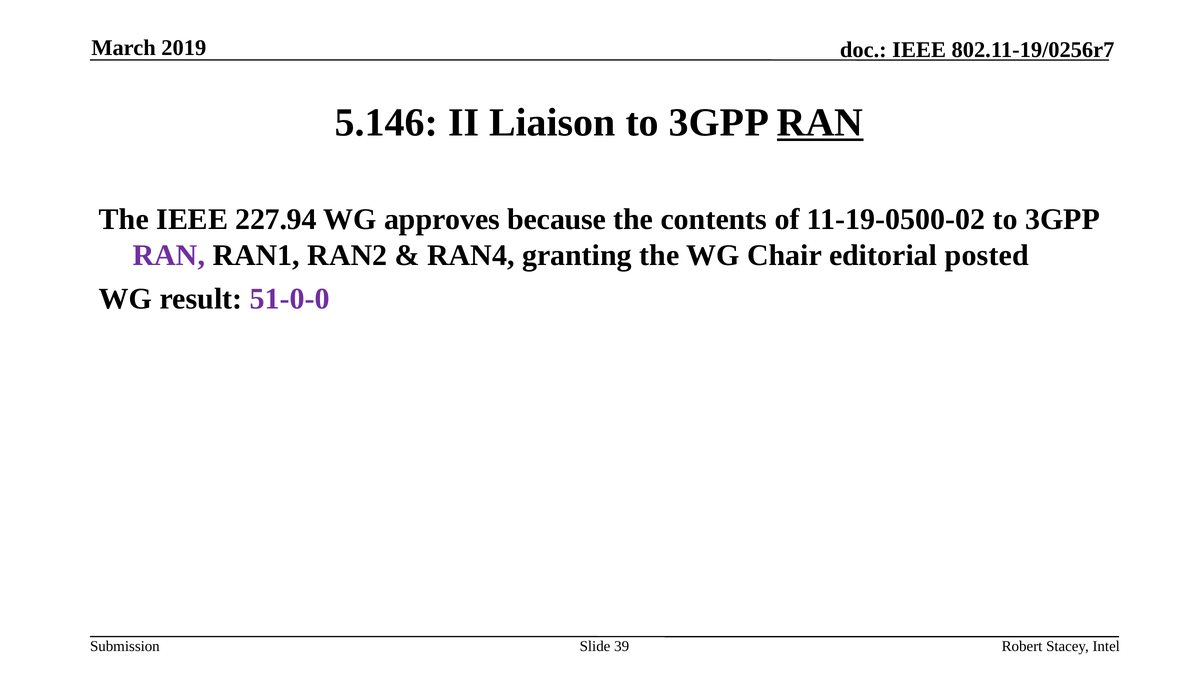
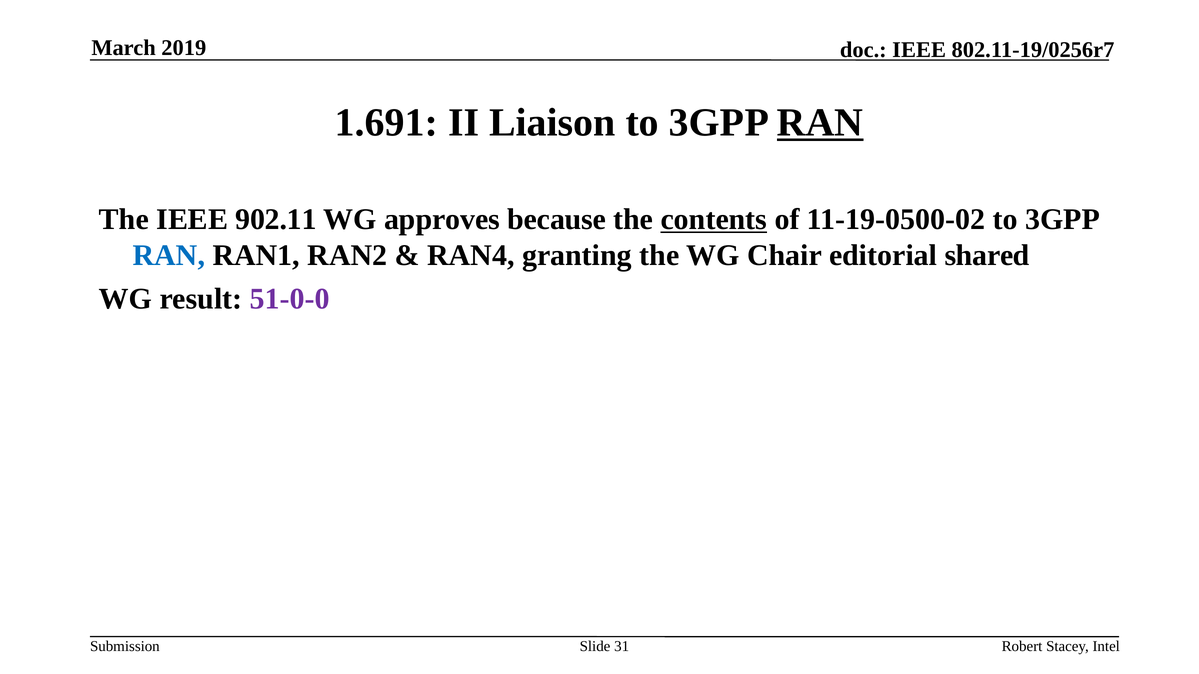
5.146: 5.146 -> 1.691 (386, 123)
227.94: 227.94 -> 902.11 (276, 219)
contents underline: none -> present (714, 219)
RAN colour: purple -> blue (169, 255)
posted: posted -> shared (987, 255)
39: 39 -> 31 (622, 647)
